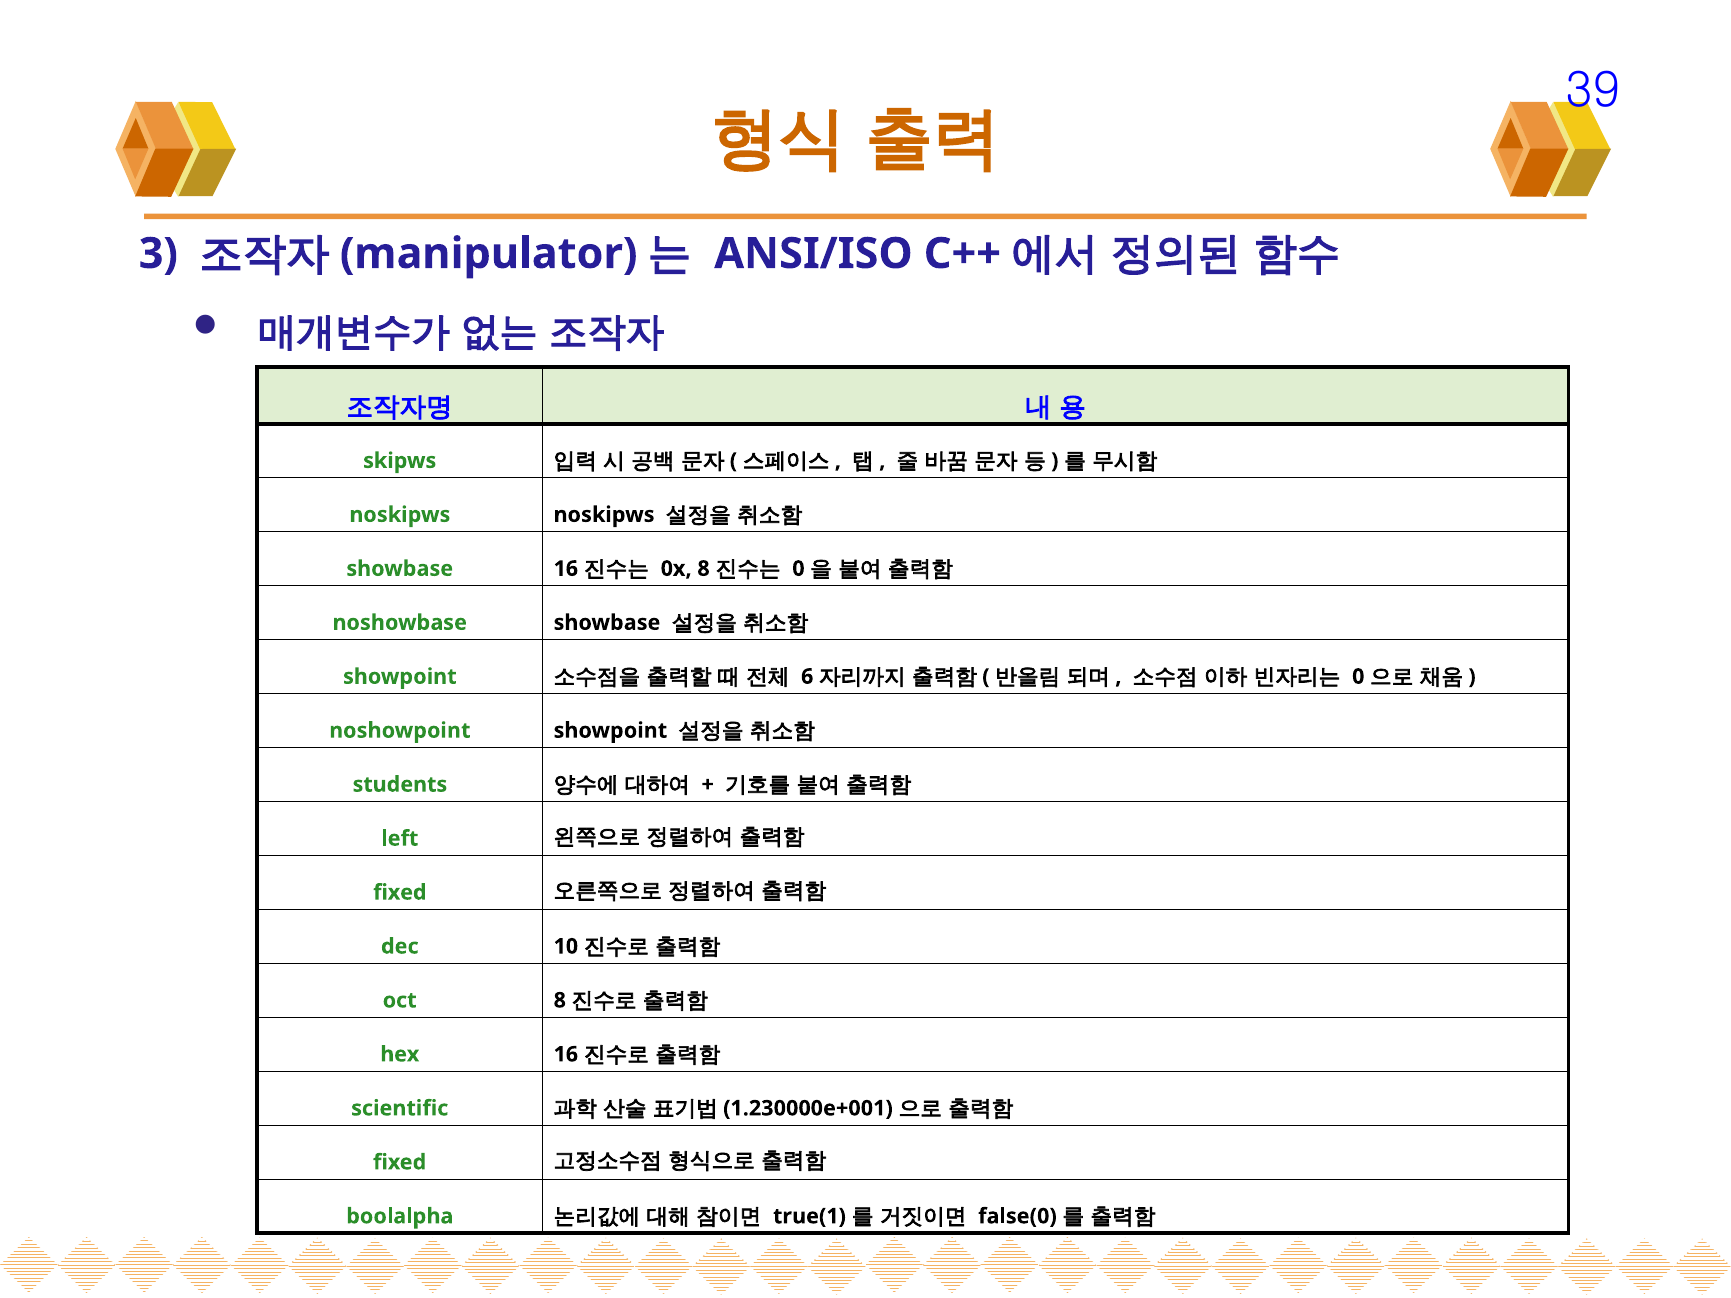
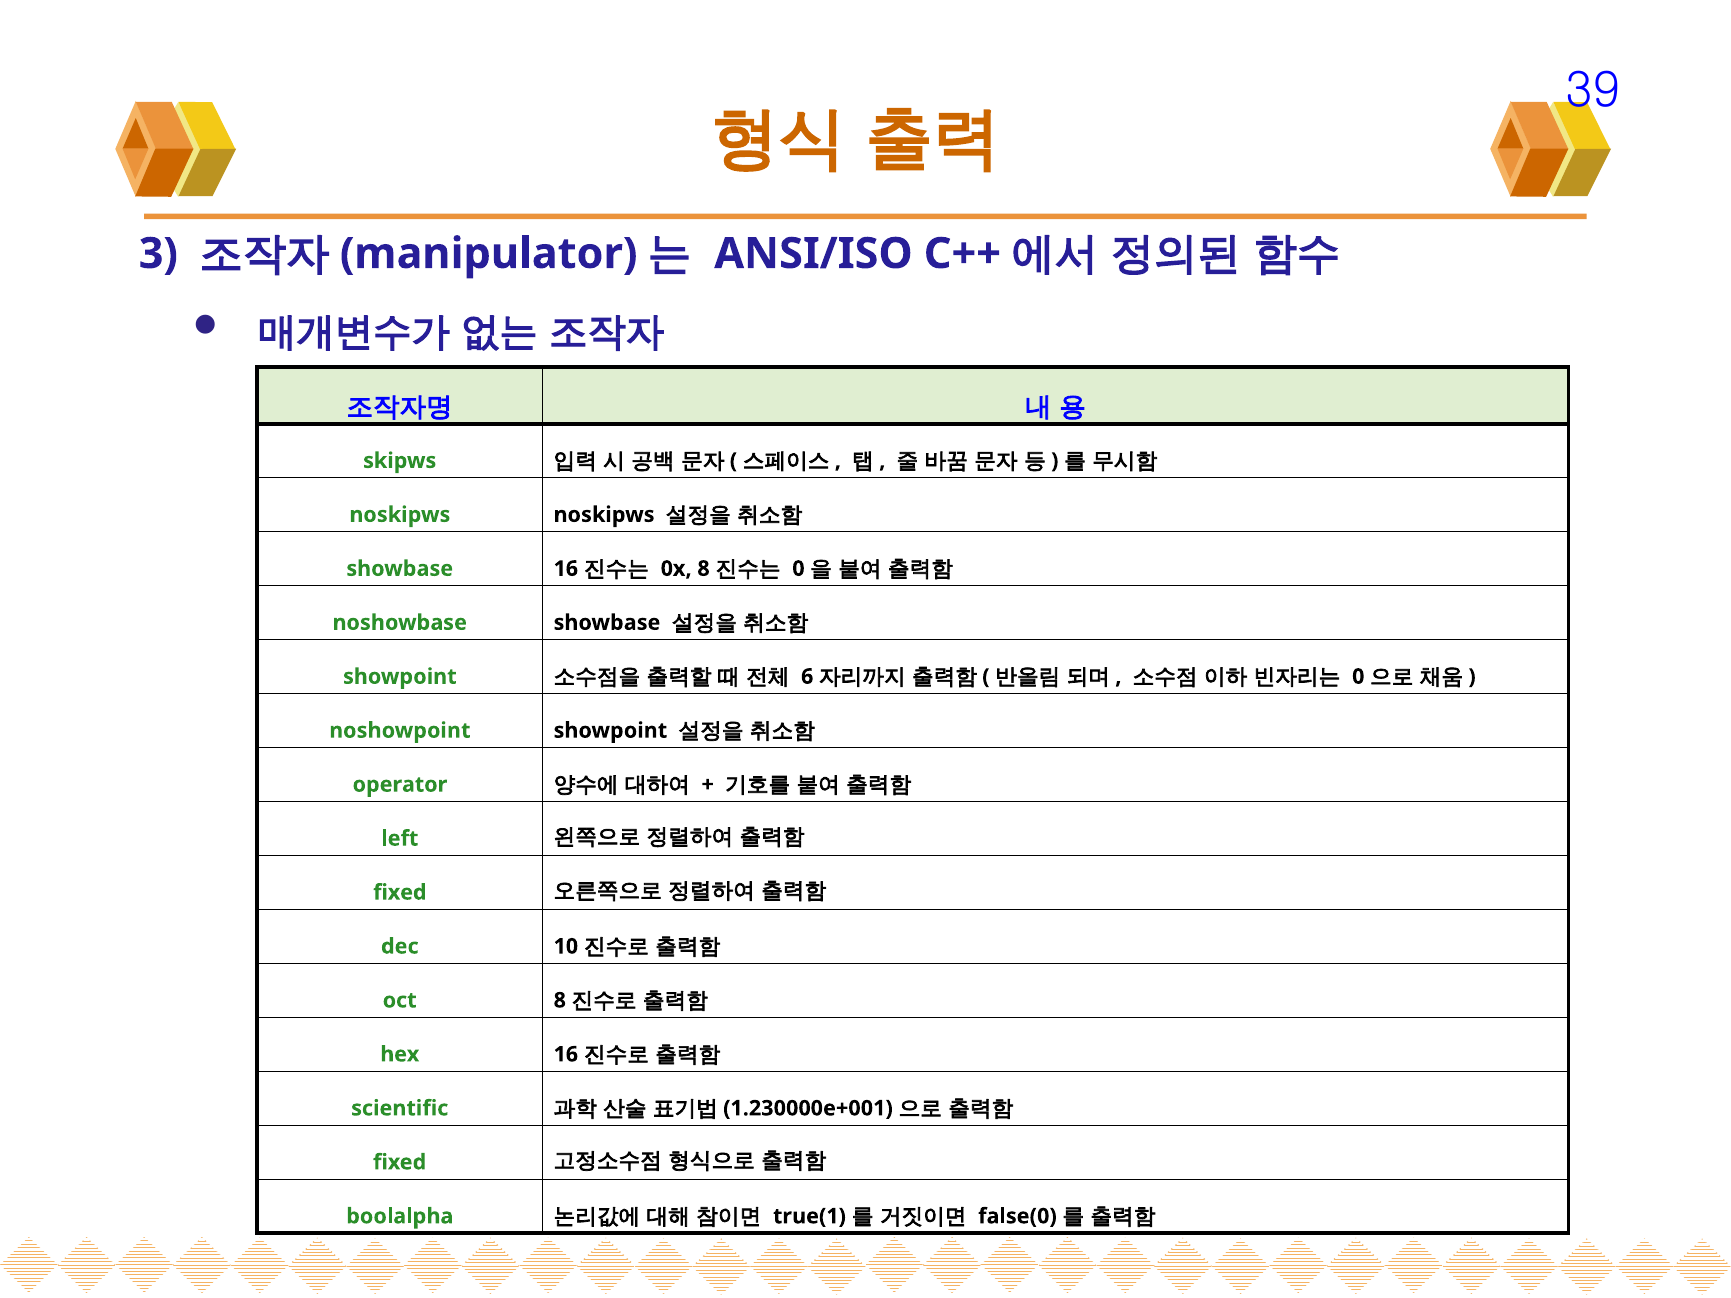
students: students -> operator (400, 785)
